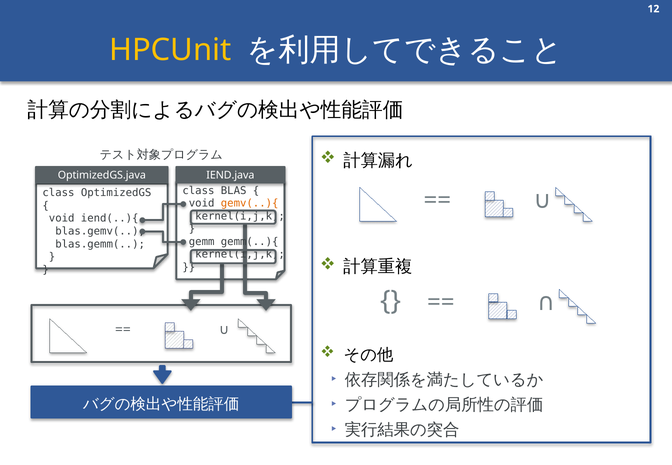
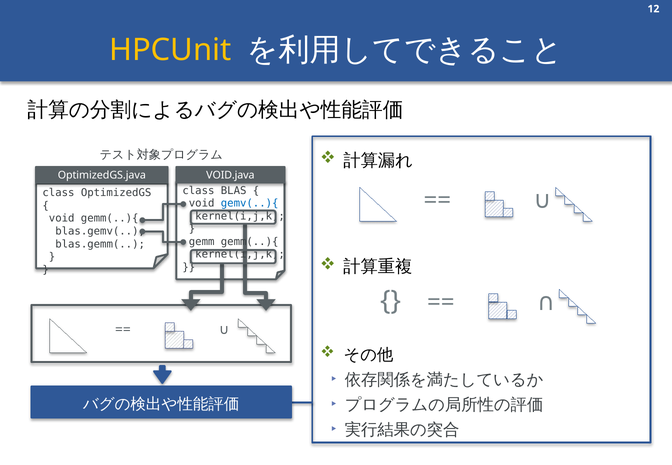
IEND.java: IEND.java -> VOID.java (230, 176)
gemv(..){ colour: orange -> blue (250, 203)
void iend(..){: iend(..){ -> gemm(..){ (110, 219)
